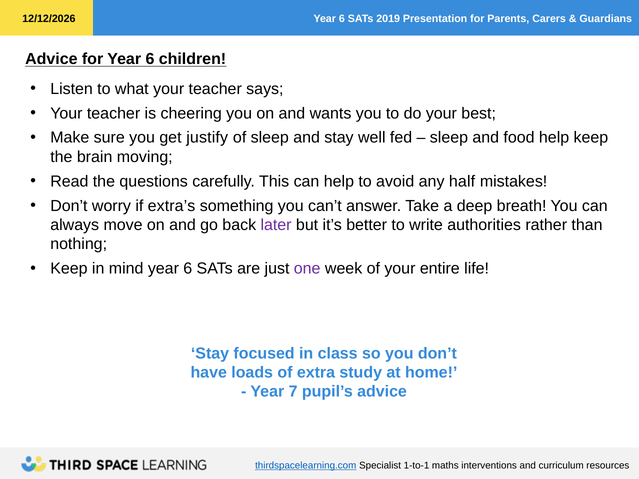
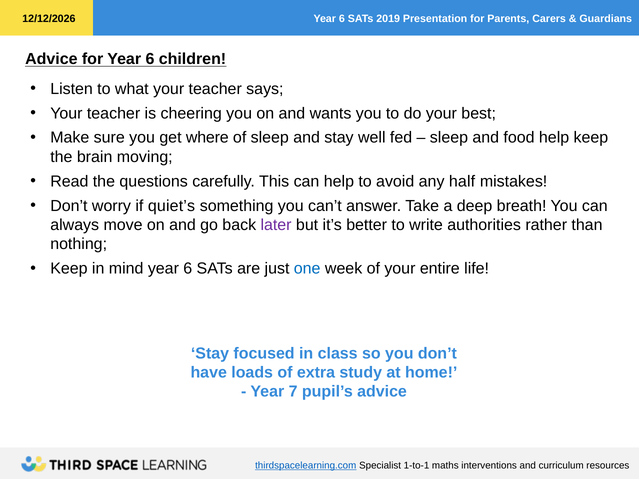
justify: justify -> where (207, 138)
extra’s: extra’s -> quiet’s (172, 206)
one colour: purple -> blue (307, 269)
